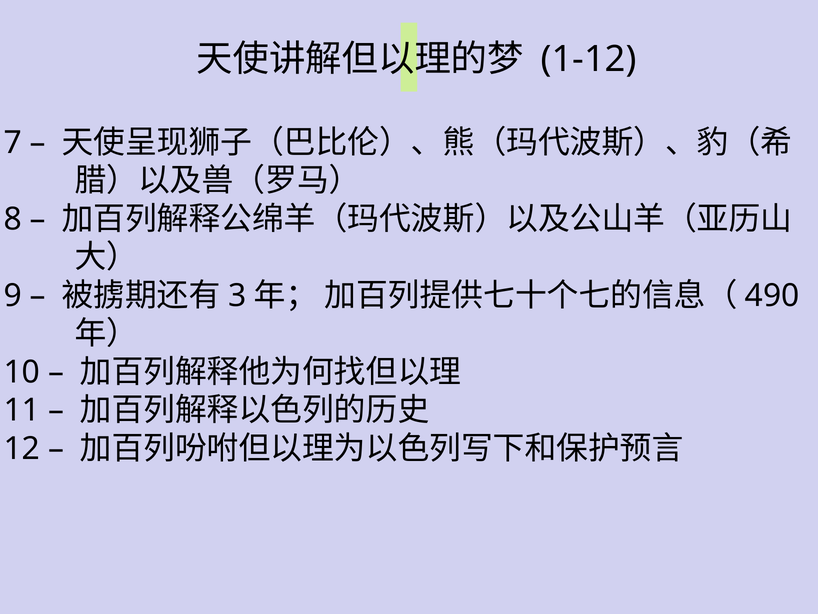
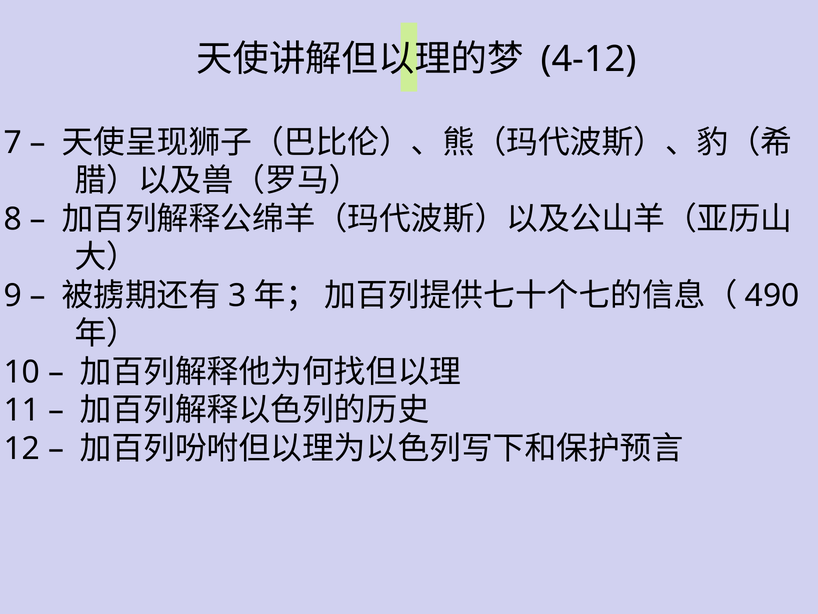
1-12: 1-12 -> 4-12 (589, 59)
